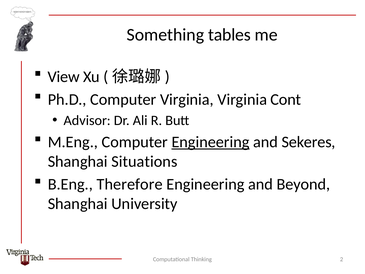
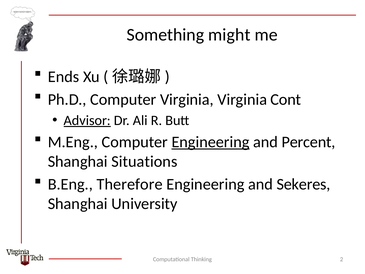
tables: tables -> might (229, 35)
View: View -> Ends (64, 77)
Advisor underline: none -> present (87, 120)
Sekeres: Sekeres -> Percent (309, 142)
Beyond: Beyond -> Sekeres (303, 184)
